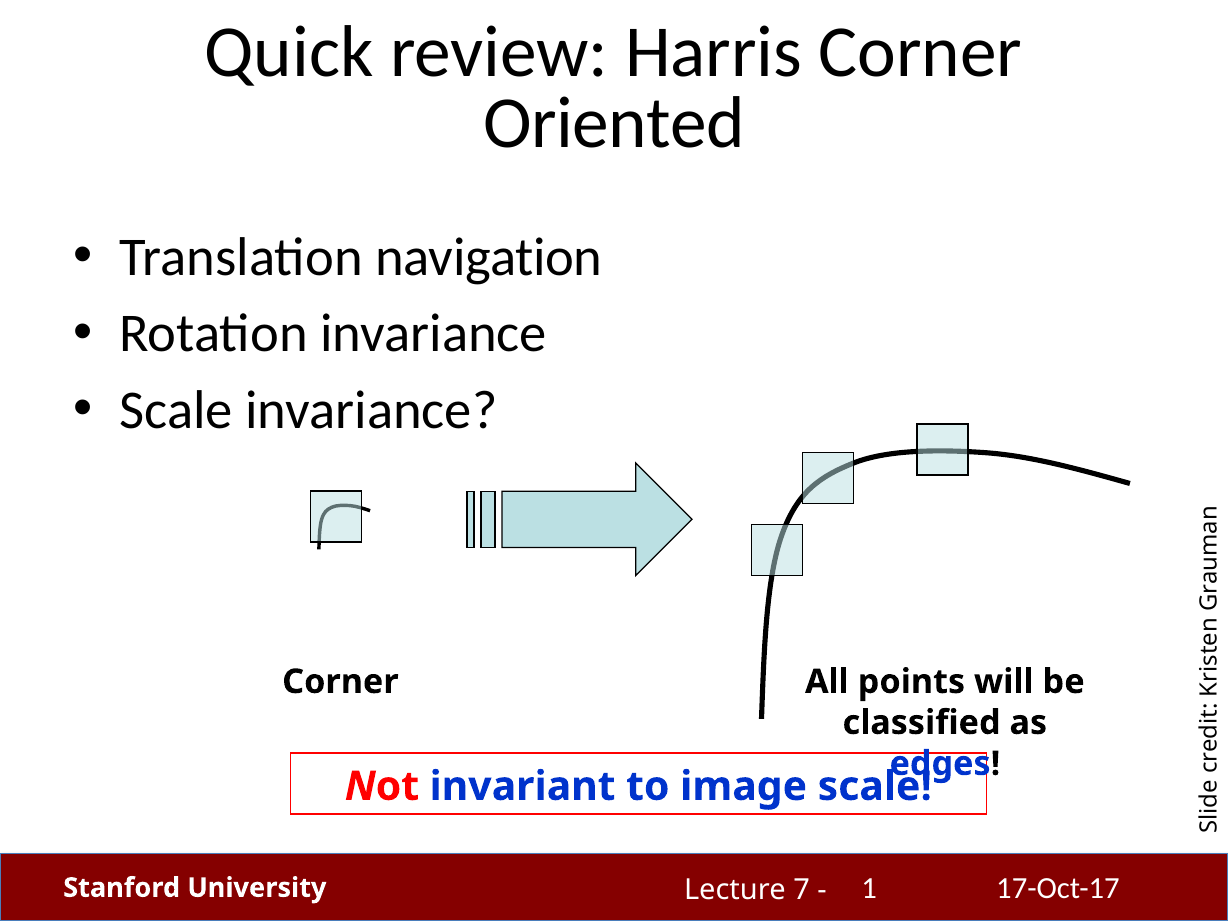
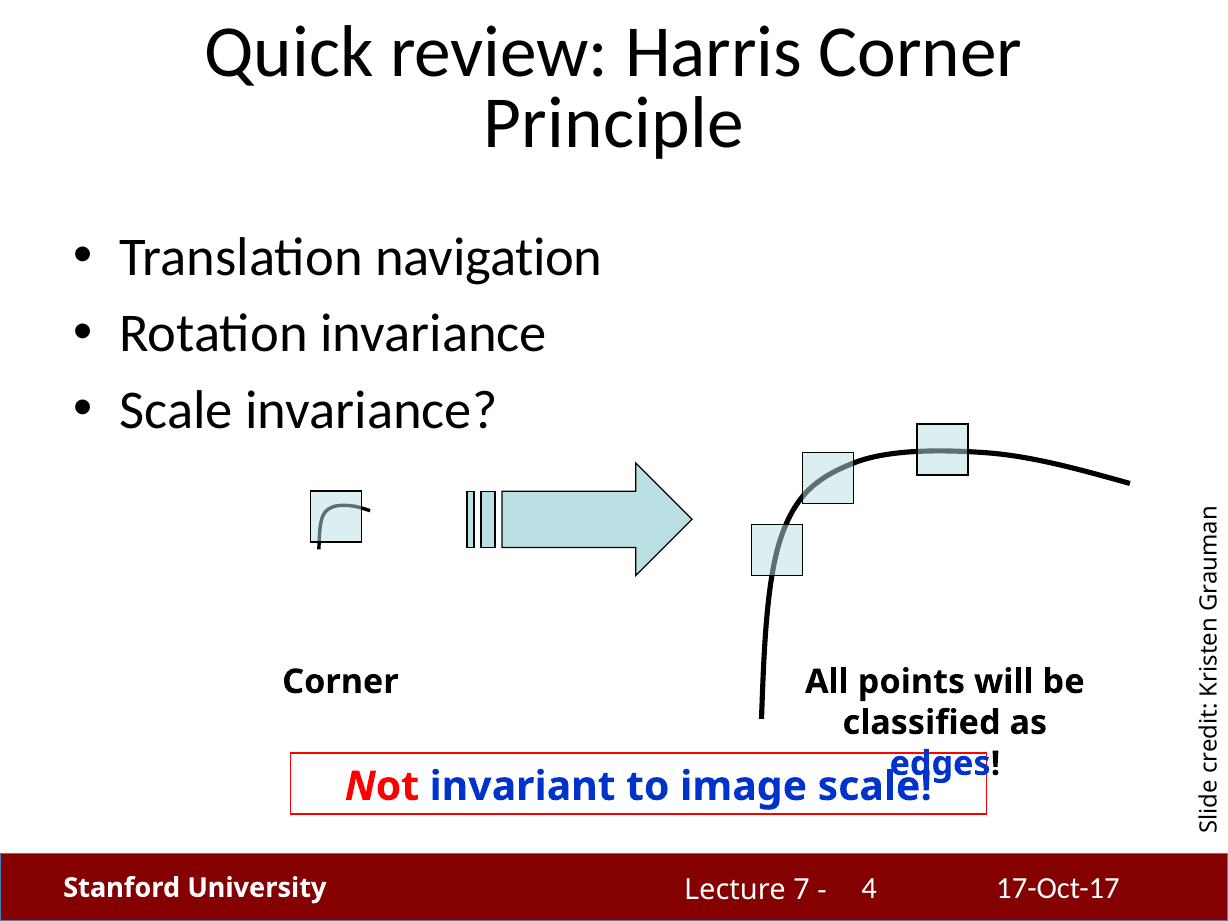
Oriented: Oriented -> Principle (614, 123)
1: 1 -> 4 (869, 888)
